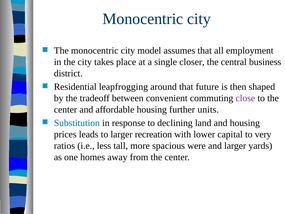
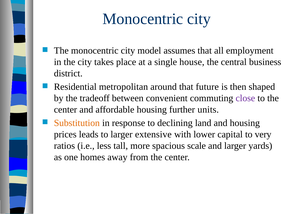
closer: closer -> house (192, 62)
leapfrogging: leapfrogging -> metropolitan (123, 87)
Substitution colour: blue -> orange (77, 123)
recreation: recreation -> extensive (153, 134)
were: were -> scale (197, 146)
